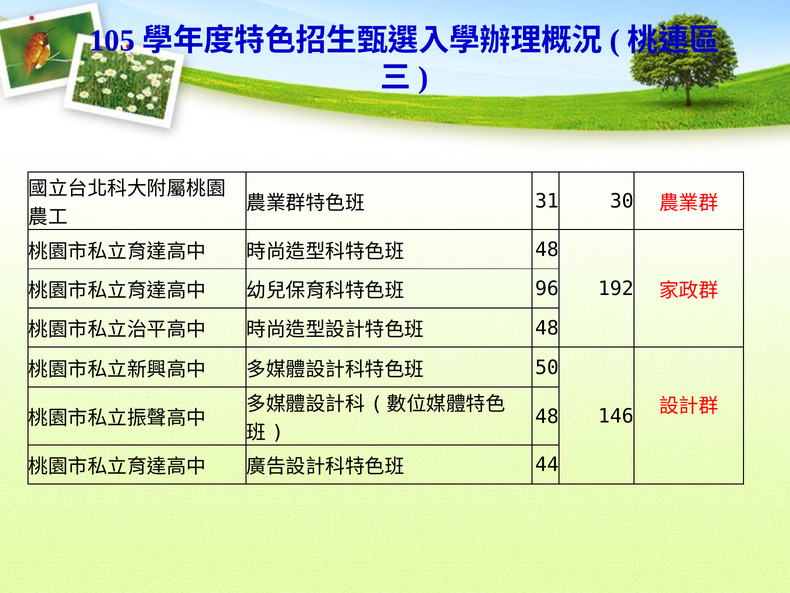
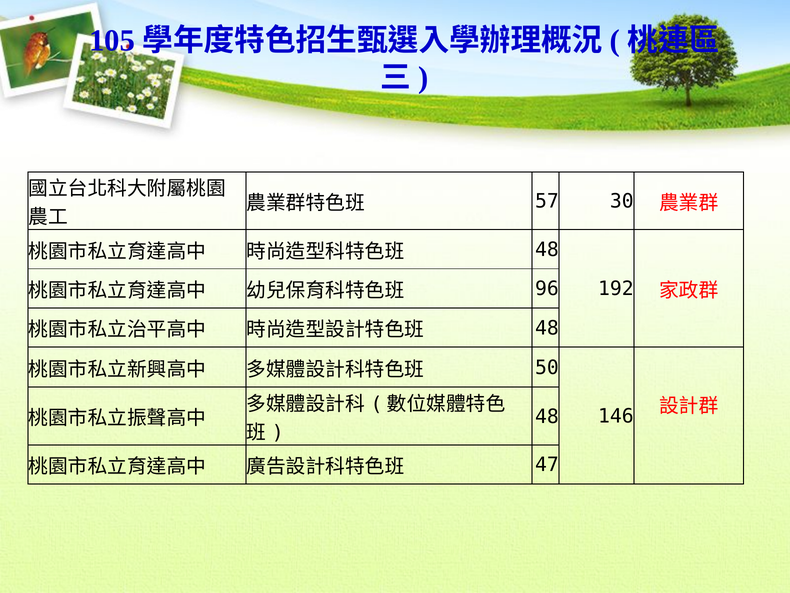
31: 31 -> 57 (547, 201)
44: 44 -> 47 (547, 465)
